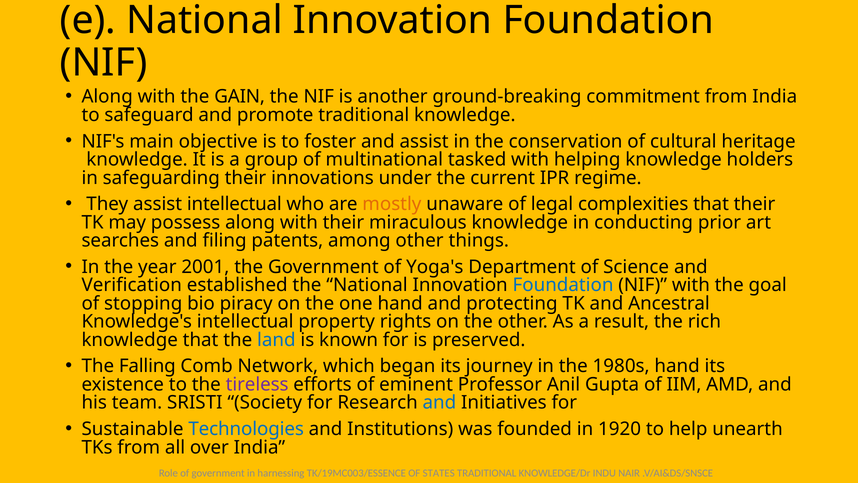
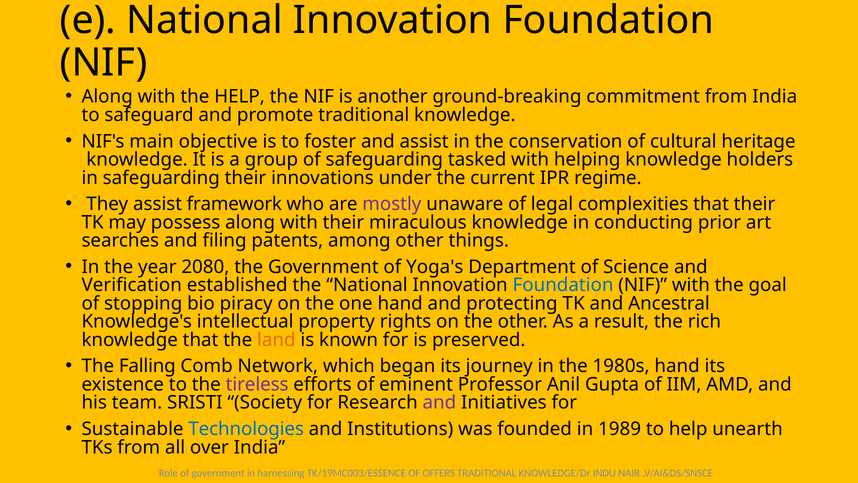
the GAIN: GAIN -> HELP (240, 97)
of multinational: multinational -> safeguarding (384, 159)
assist intellectual: intellectual -> framework (234, 204)
mostly colour: orange -> purple (392, 204)
2001: 2001 -> 2080 (205, 267)
land colour: blue -> orange (276, 340)
and colour: blue -> purple (439, 402)
1920: 1920 -> 1989 (620, 429)
STATES: STATES -> OFFERS (439, 473)
